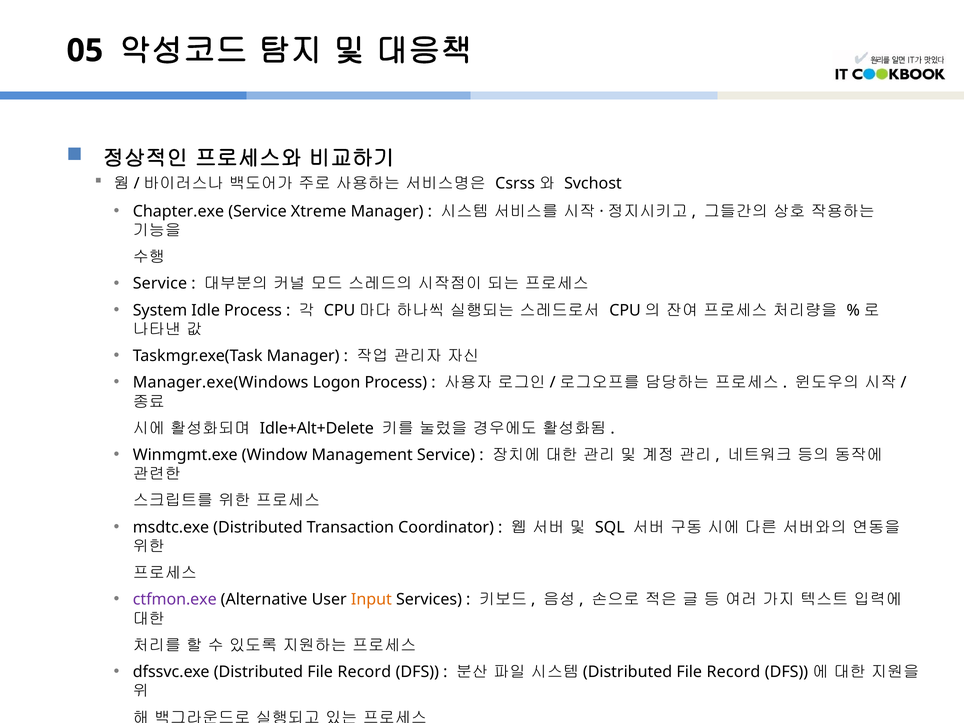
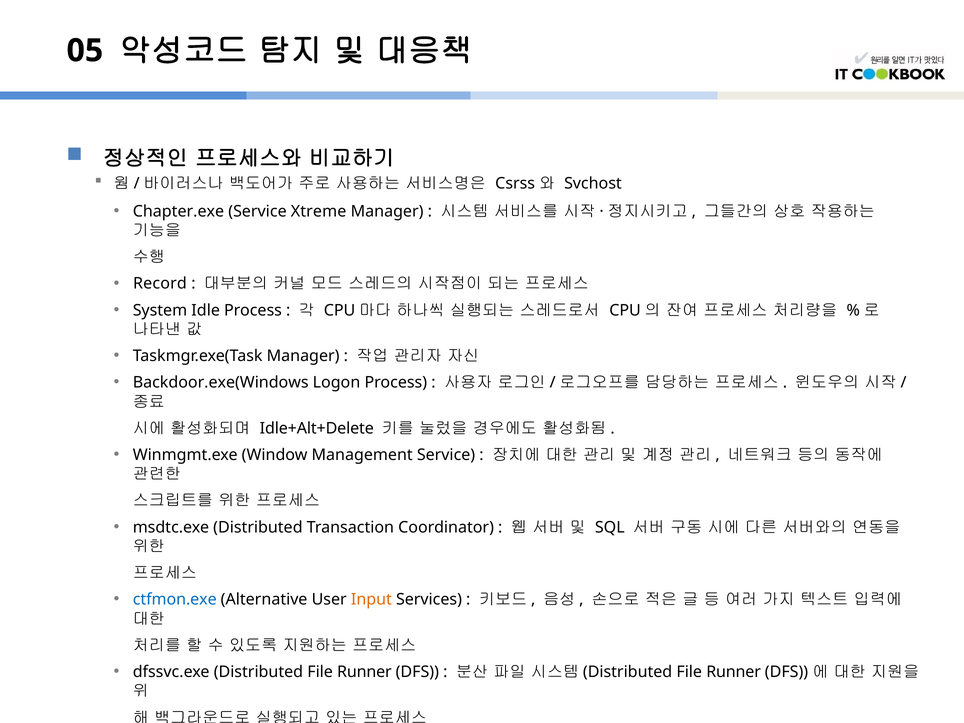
Service: Service -> Record (160, 284)
Manager.exe(Windows: Manager.exe(Windows -> Backdoor.exe(Windows (221, 383)
ctfmon.exe colour: purple -> blue (175, 600)
Distributed File Record: Record -> Runner (364, 672)
Record: Record -> Runner (734, 672)
